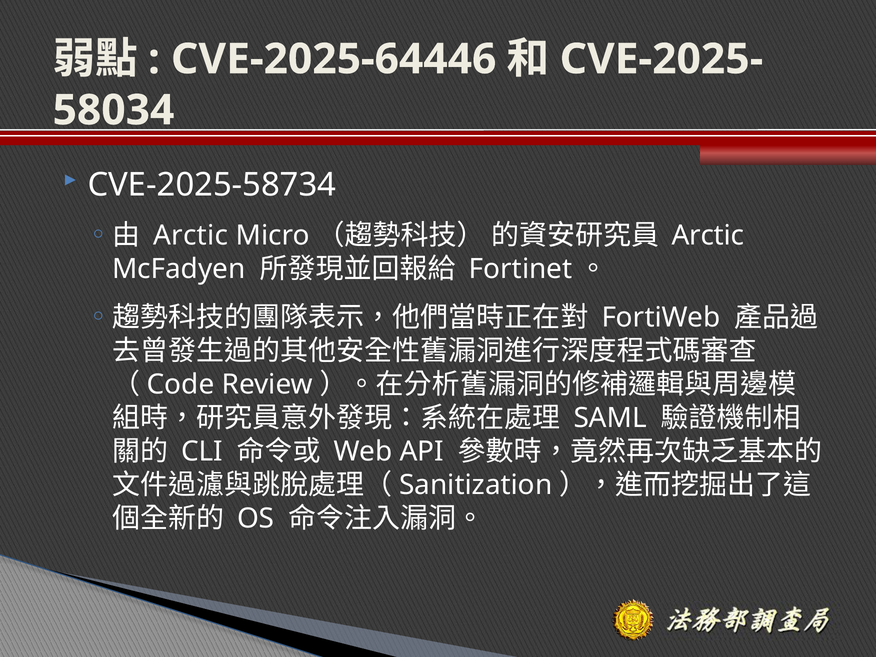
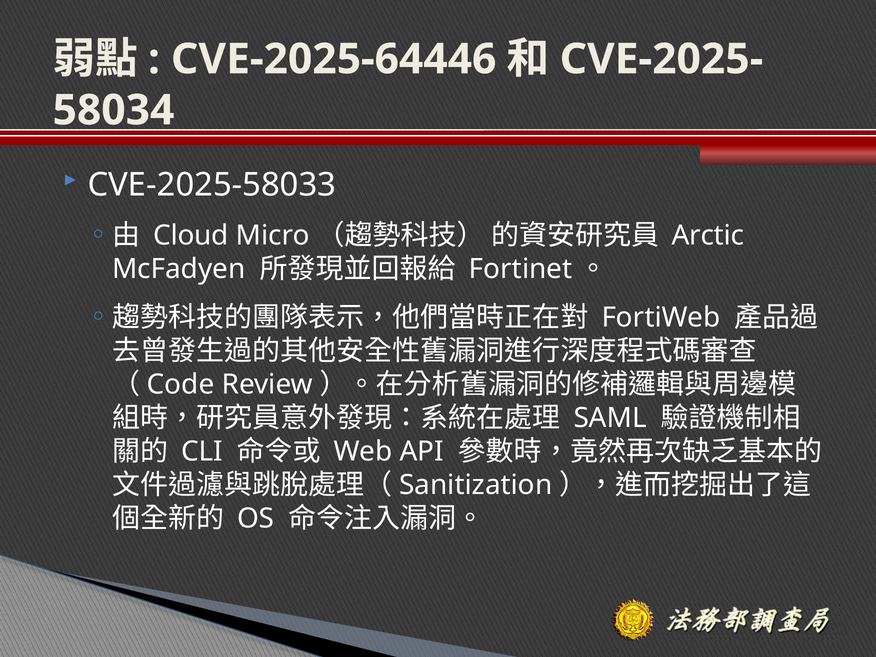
CVE-2025-58734: CVE-2025-58734 -> CVE-2025-58033 (212, 185)
Arctic: Arctic -> Cloud (191, 236)
